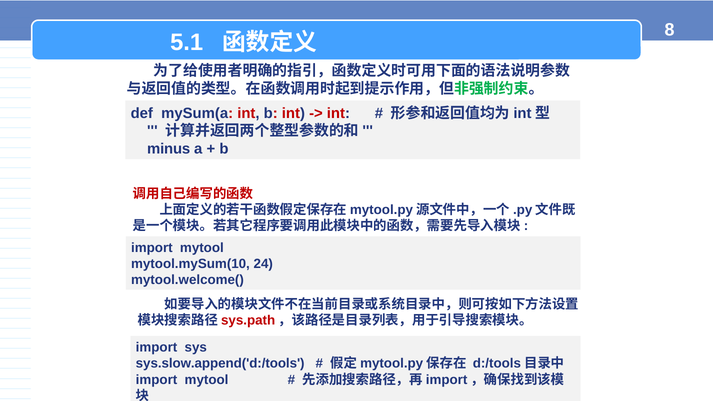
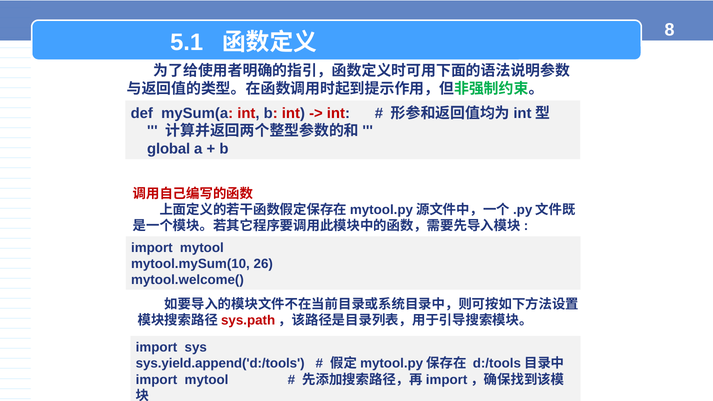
minus: minus -> global (169, 149)
24: 24 -> 26 (263, 264)
sys.slow.append('d:/tools: sys.slow.append('d:/tools -> sys.yield.append('d:/tools (220, 364)
